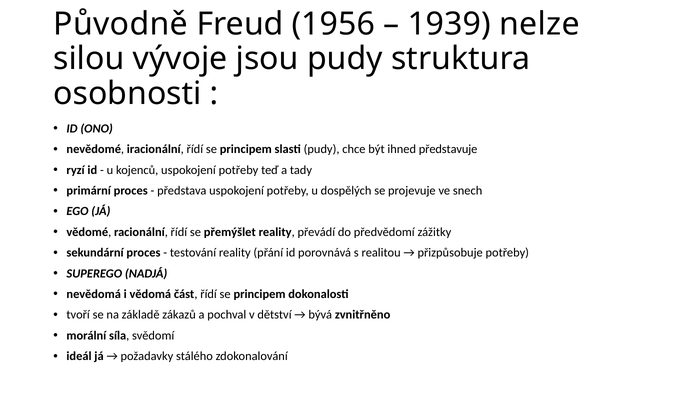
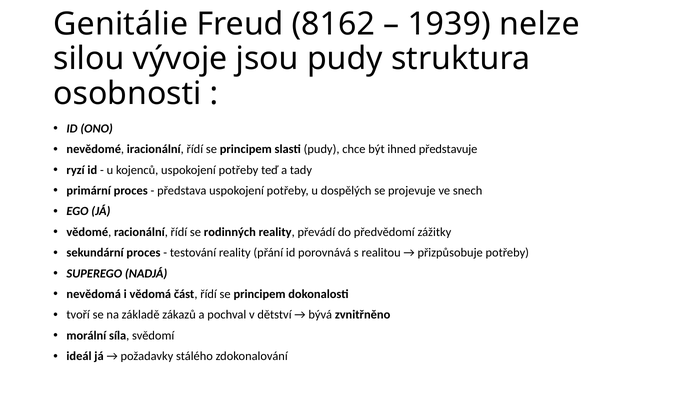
Původně: Původně -> Genitálie (121, 24)
1956: 1956 -> 8162 (333, 24)
přemýšlet: přemýšlet -> rodinných (230, 232)
